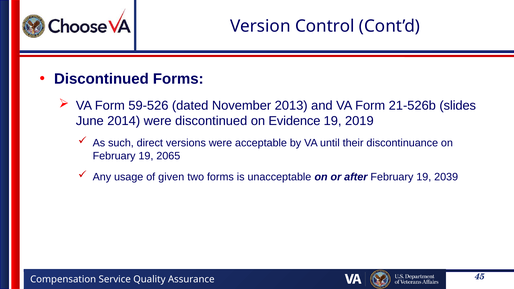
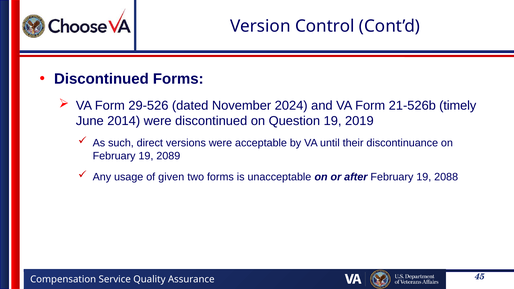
59-526: 59-526 -> 29-526 (148, 106)
2013: 2013 -> 2024 (291, 106)
slides: slides -> timely (458, 106)
Evidence: Evidence -> Question (294, 121)
2065: 2065 -> 2089 (168, 156)
2039: 2039 -> 2088 (446, 177)
